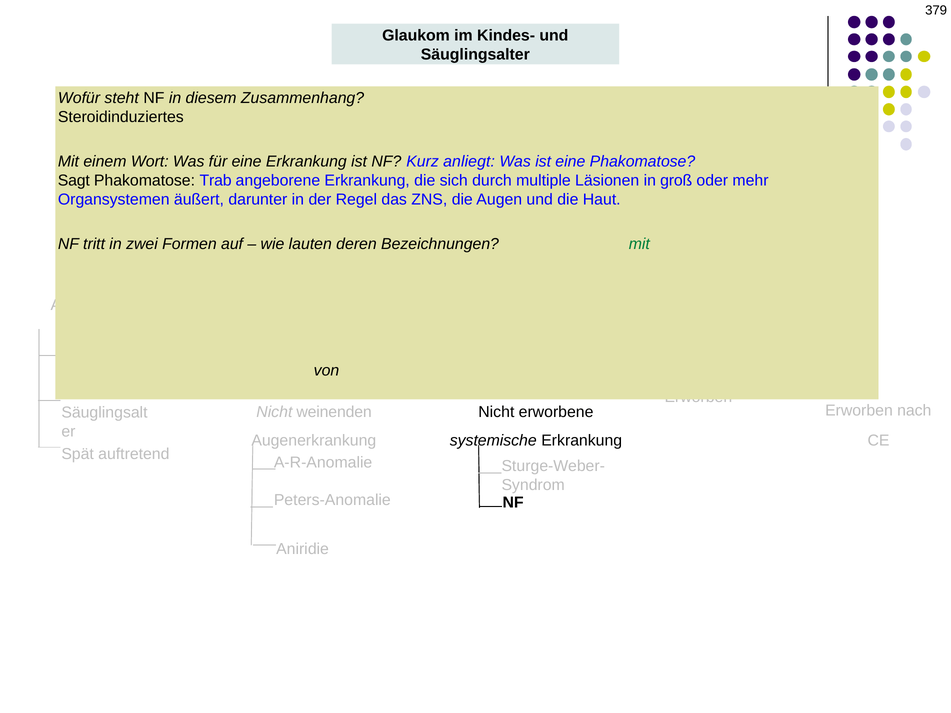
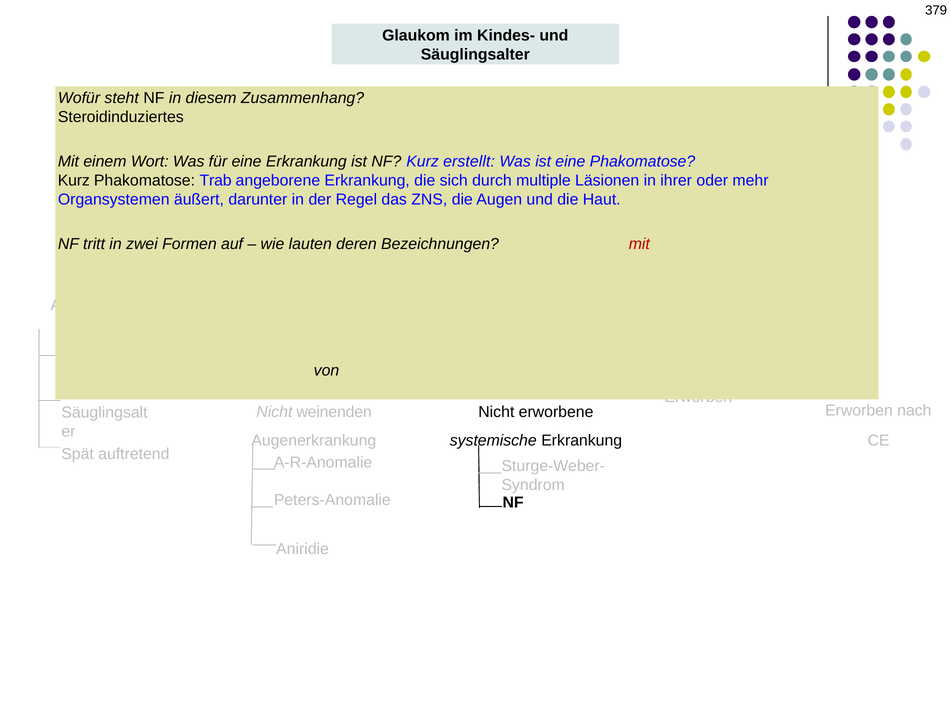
anliegt: anliegt -> erstellt (469, 162)
Sagt: Sagt -> Kurz (74, 181)
groß: groß -> ihrer (676, 181)
mit colour: green -> red (639, 244)
